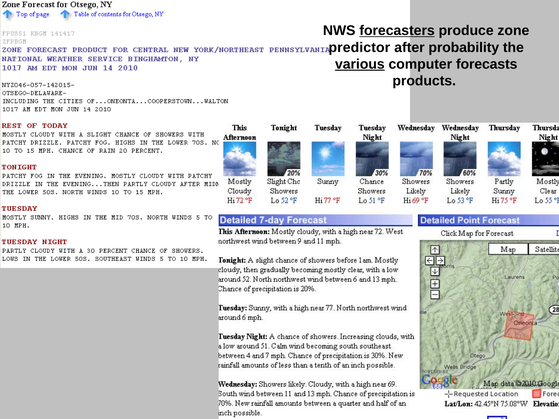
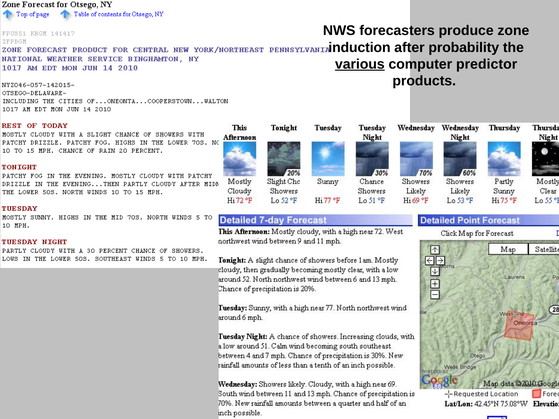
forecasters underline: present -> none (397, 31)
predictor: predictor -> induction (359, 48)
forecasts: forecasts -> predictor (487, 64)
